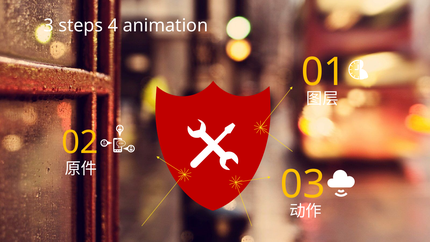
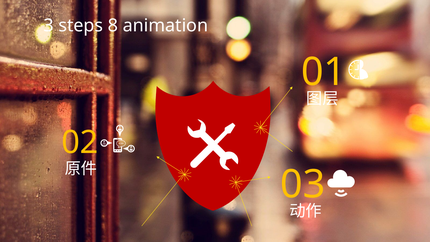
4: 4 -> 8 (113, 26)
